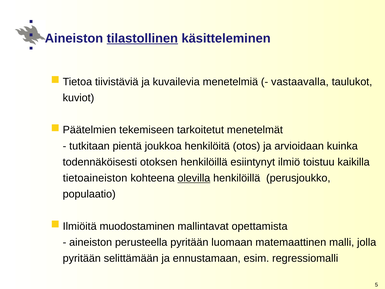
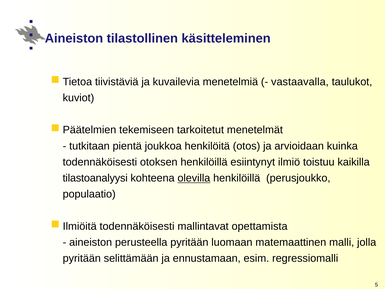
tilastollinen underline: present -> none (142, 38)
tietoaineiston: tietoaineiston -> tilastoanalyysi (95, 178)
Ilmiöitä muodostaminen: muodostaminen -> todennäköisesti (137, 226)
